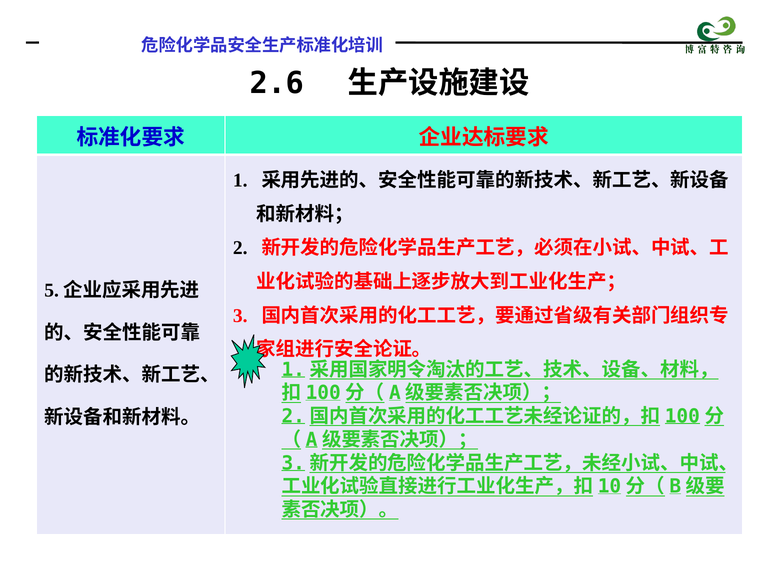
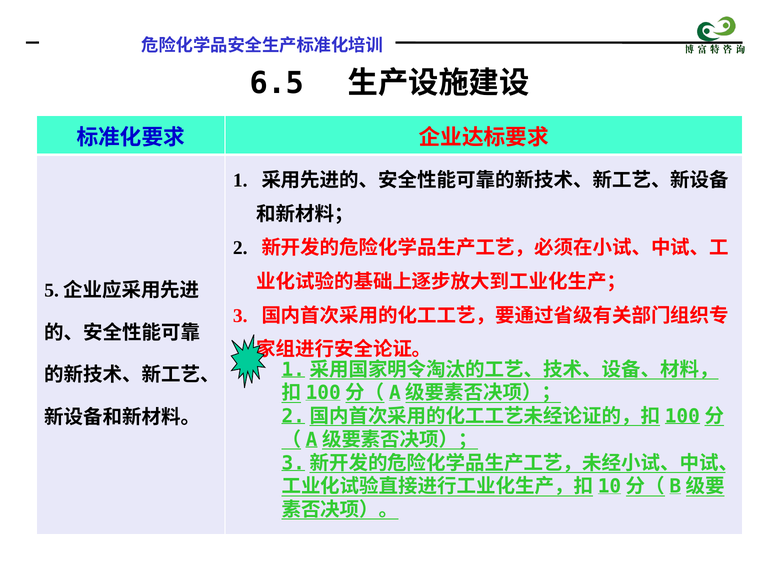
2.6: 2.6 -> 6.5 (277, 83)
